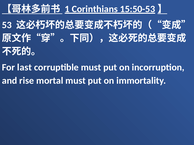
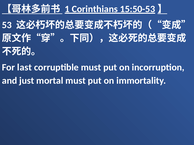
rise: rise -> just (27, 81)
